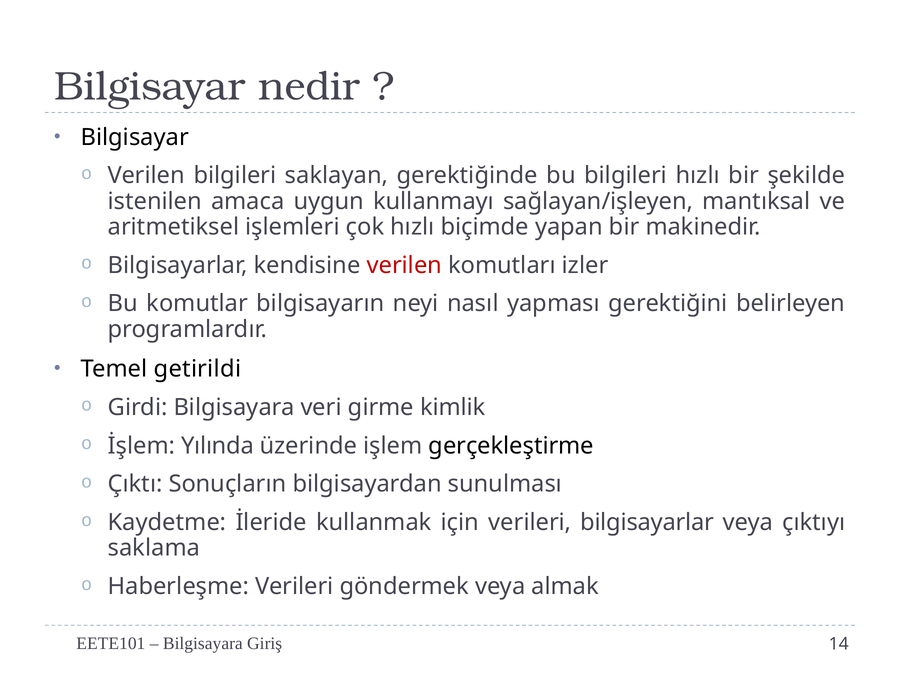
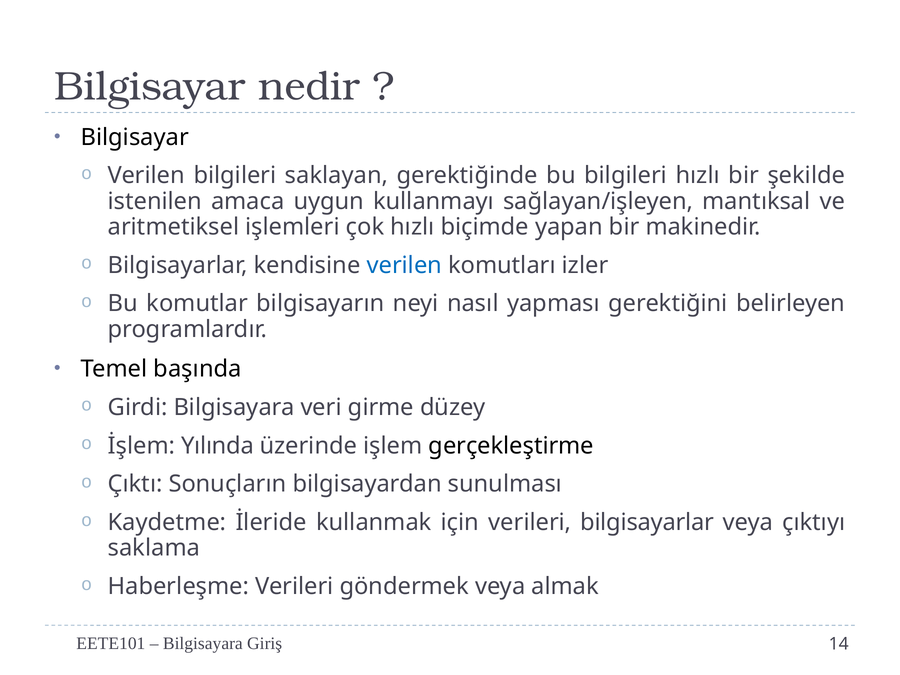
verilen colour: red -> blue (404, 265)
getirildi: getirildi -> başında (198, 369)
kimlik: kimlik -> düzey (453, 407)
